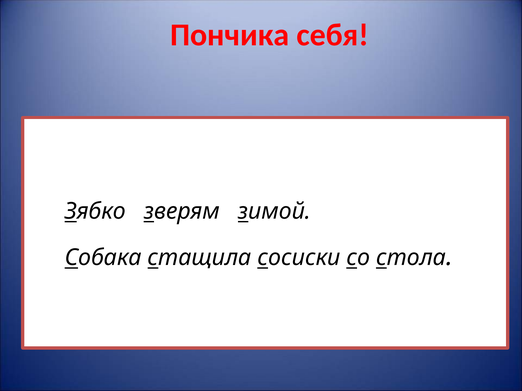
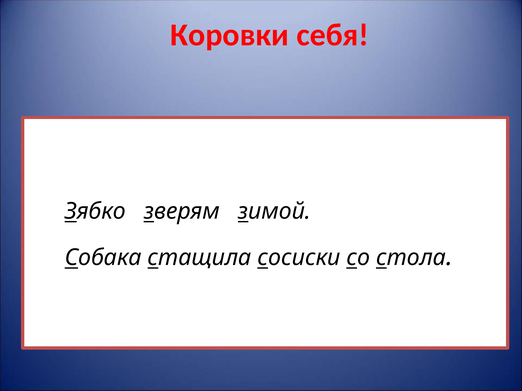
Пончика: Пончика -> Коровки (230, 35)
